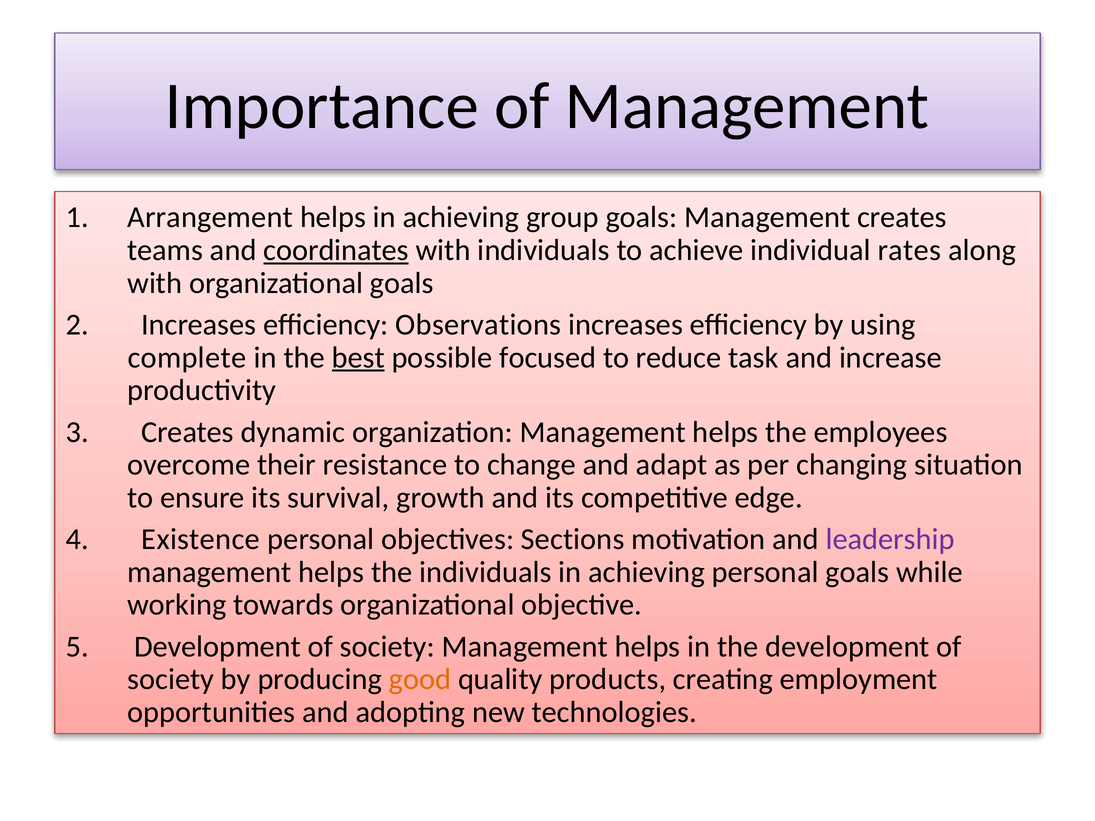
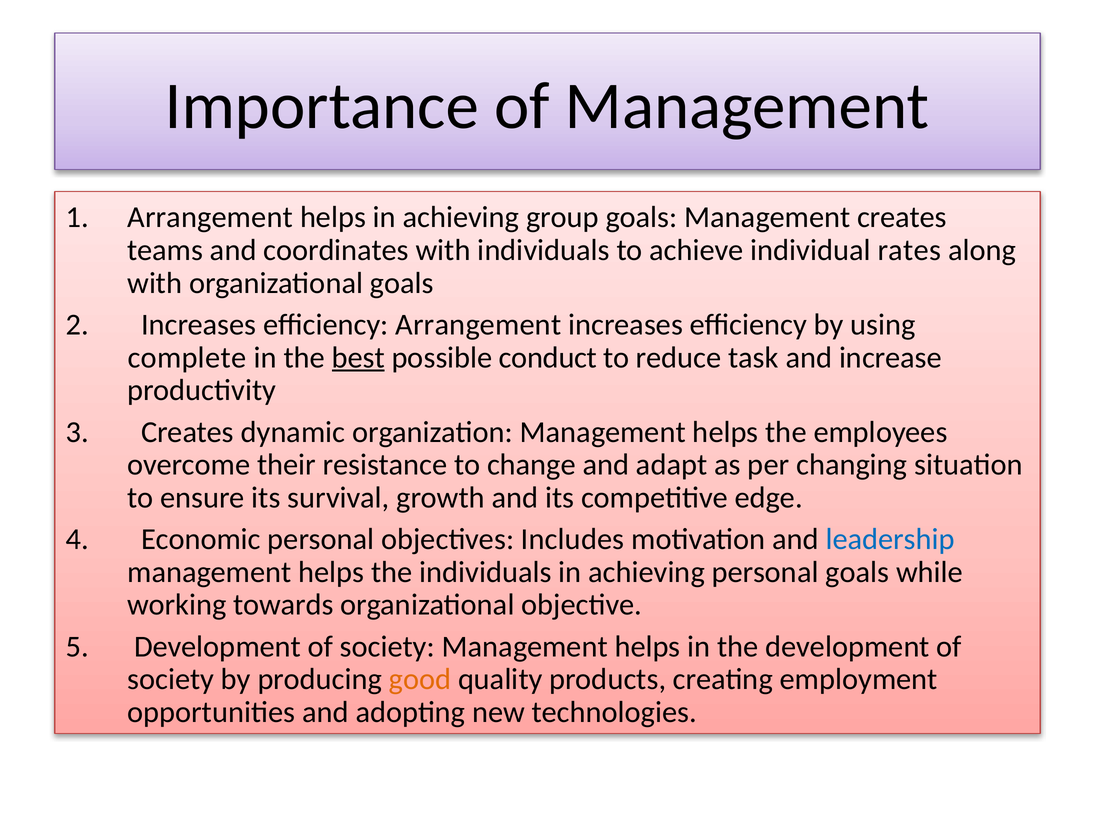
coordinates underline: present -> none (336, 250)
efficiency Observations: Observations -> Arrangement (478, 325)
focused: focused -> conduct (548, 358)
Existence: Existence -> Economic (201, 539)
Sections: Sections -> Includes (573, 539)
leadership colour: purple -> blue (890, 539)
